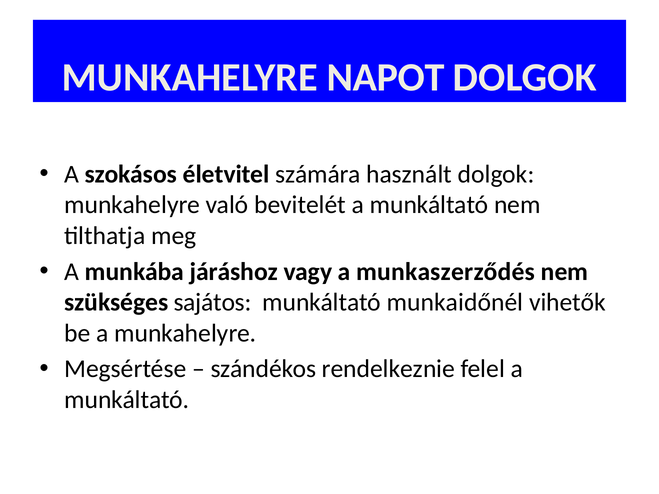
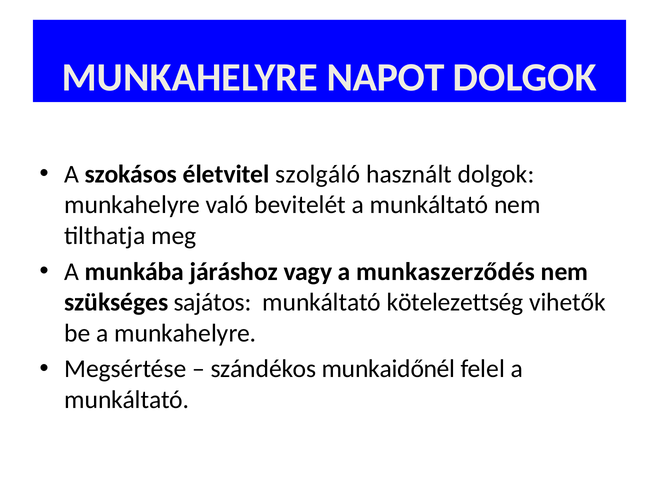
számára: számára -> szolgáló (318, 174)
munkaidőnél: munkaidőnél -> kötelezettség (455, 302)
rendelkeznie: rendelkeznie -> munkaidőnél (389, 369)
